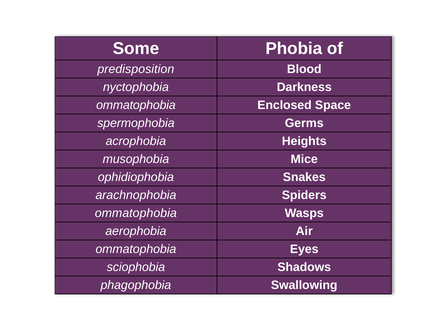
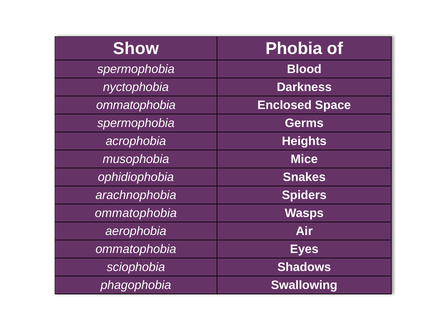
Some: Some -> Show (136, 49)
predisposition: predisposition -> spermophobia (136, 69)
